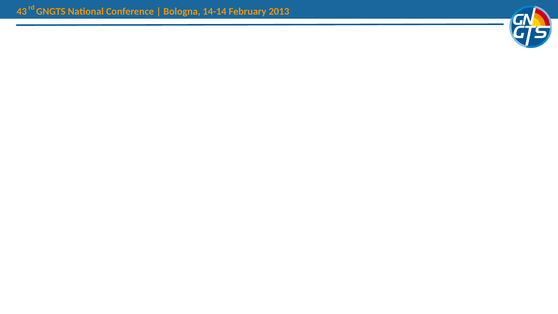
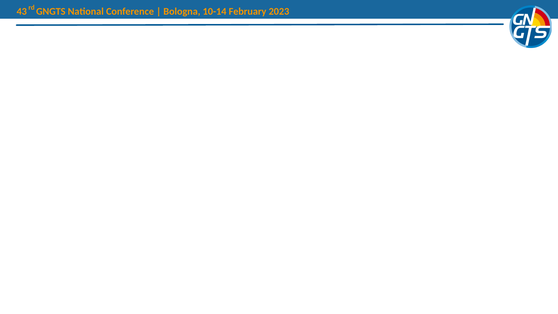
14-14: 14-14 -> 10-14 (215, 11)
2013: 2013 -> 2023 (279, 11)
